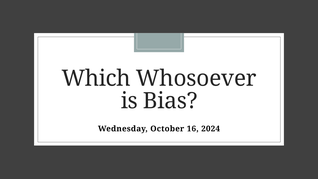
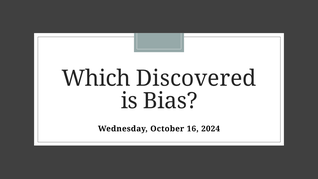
Whosoever: Whosoever -> Discovered (196, 78)
